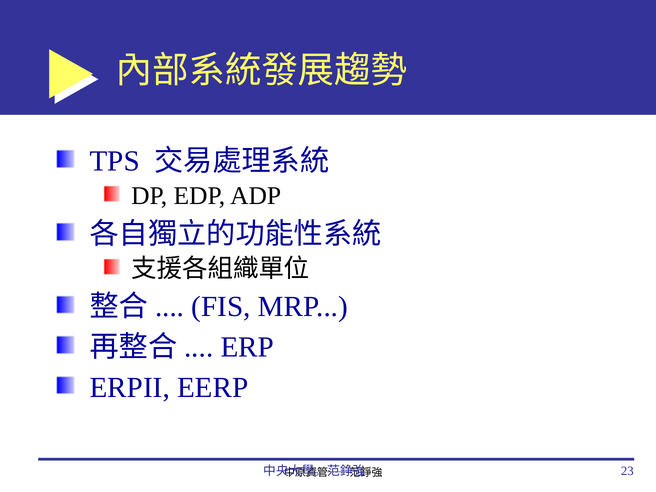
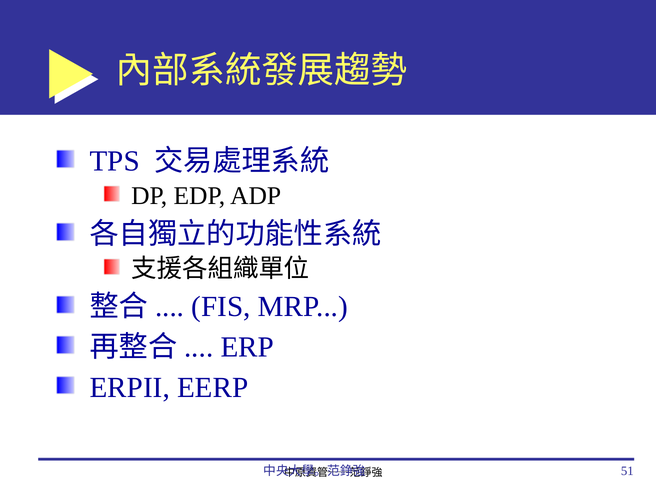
23: 23 -> 51 (627, 471)
